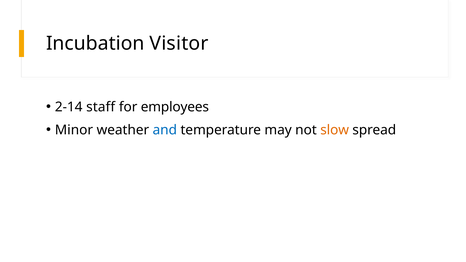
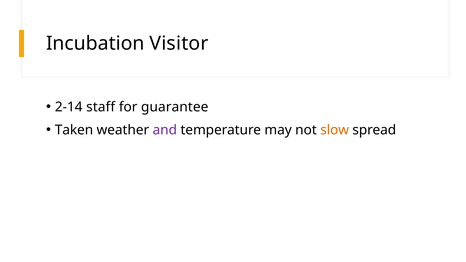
employees: employees -> guarantee (175, 107)
Minor: Minor -> Taken (74, 130)
and colour: blue -> purple (165, 130)
